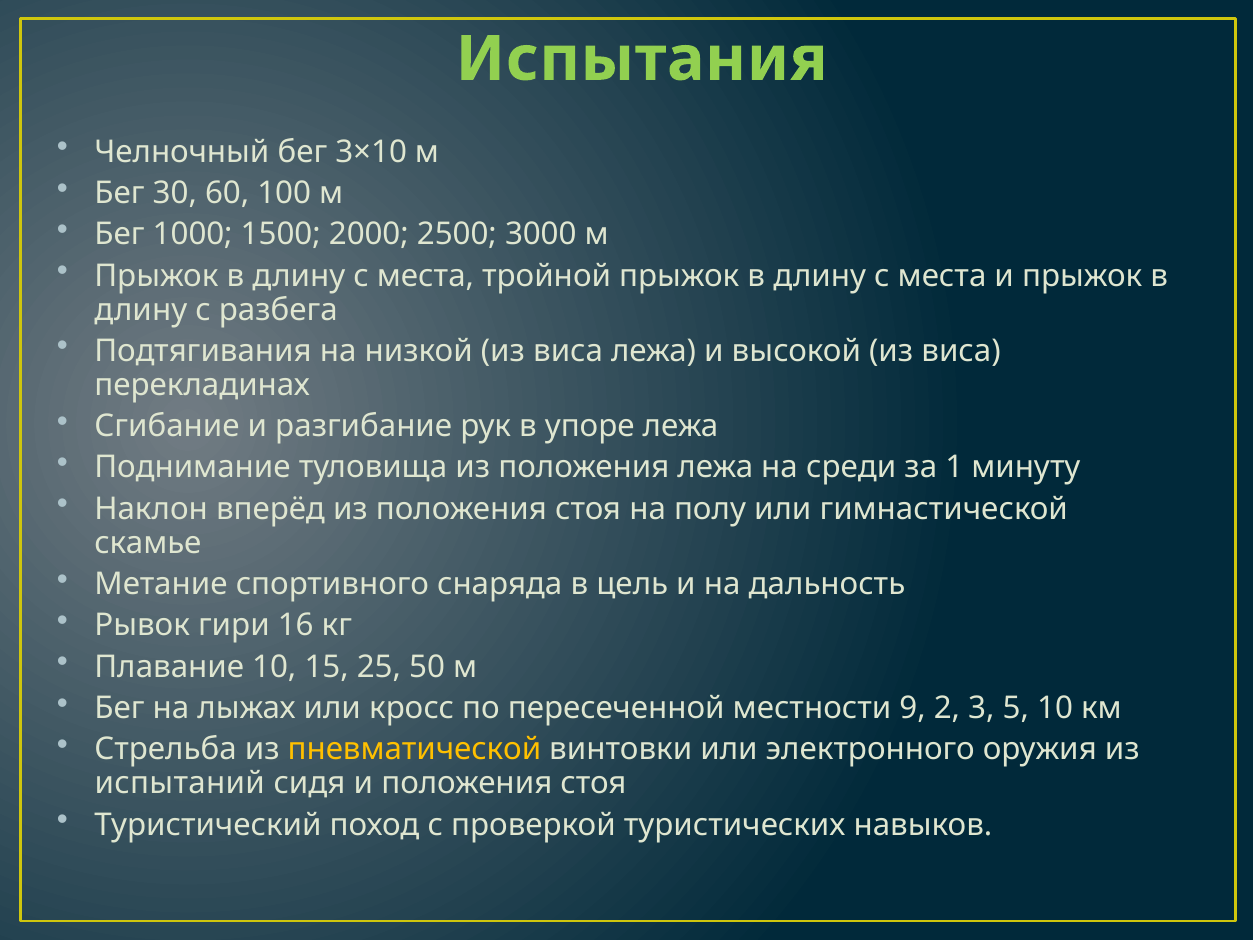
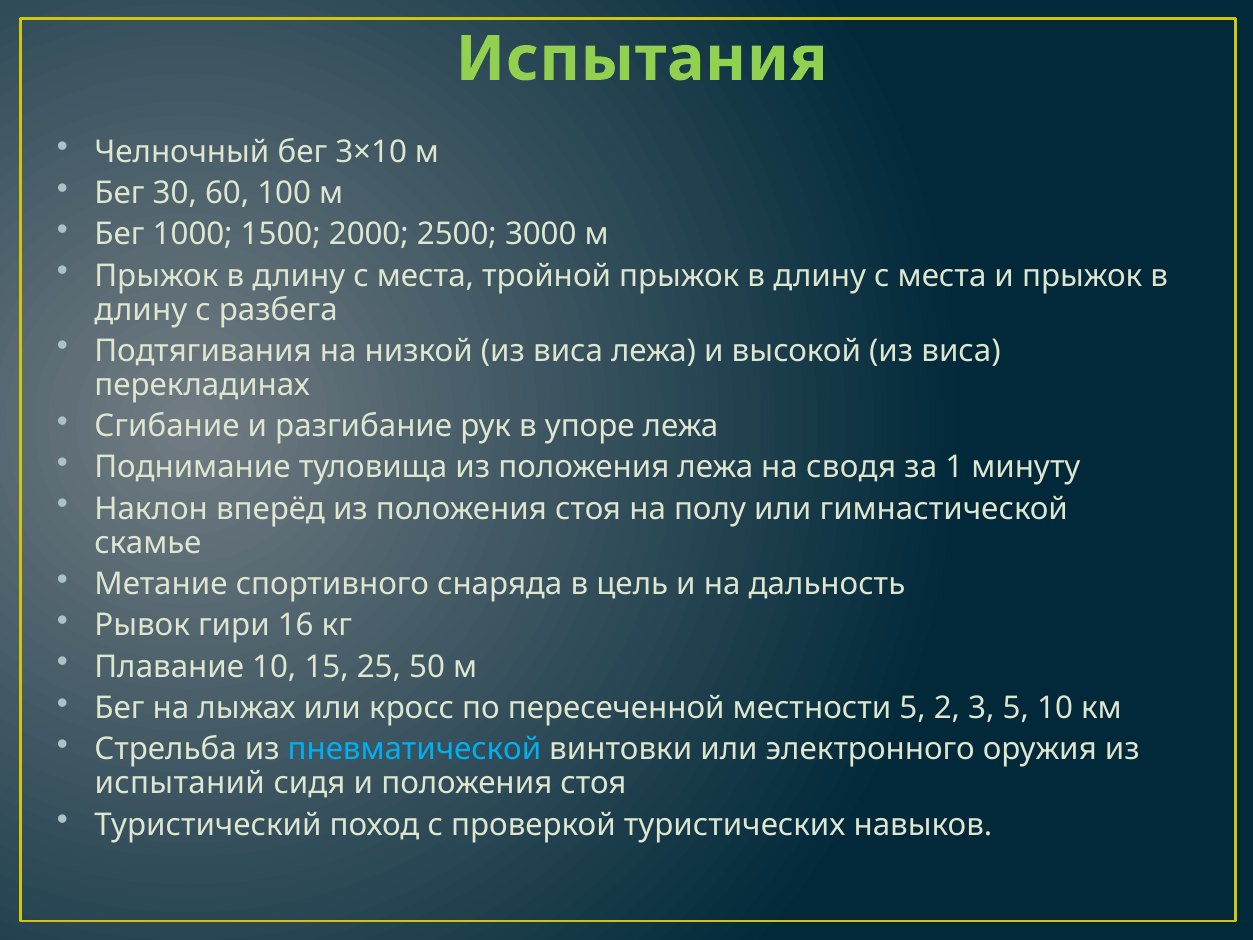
среди: среди -> сводя (851, 467)
местности 9: 9 -> 5 (913, 708)
пневматической colour: yellow -> light blue (414, 749)
